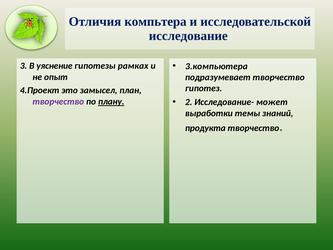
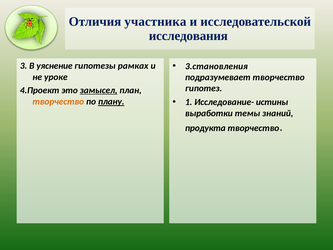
компьтера: компьтера -> участника (155, 22)
исследование: исследование -> исследования (188, 36)
3.компьютера: 3.компьютера -> 3.становления (216, 66)
опыт: опыт -> уроке (56, 77)
замысел underline: none -> present (99, 90)
2: 2 -> 1 (189, 102)
может: может -> истины (272, 102)
творчество colour: purple -> orange (58, 102)
